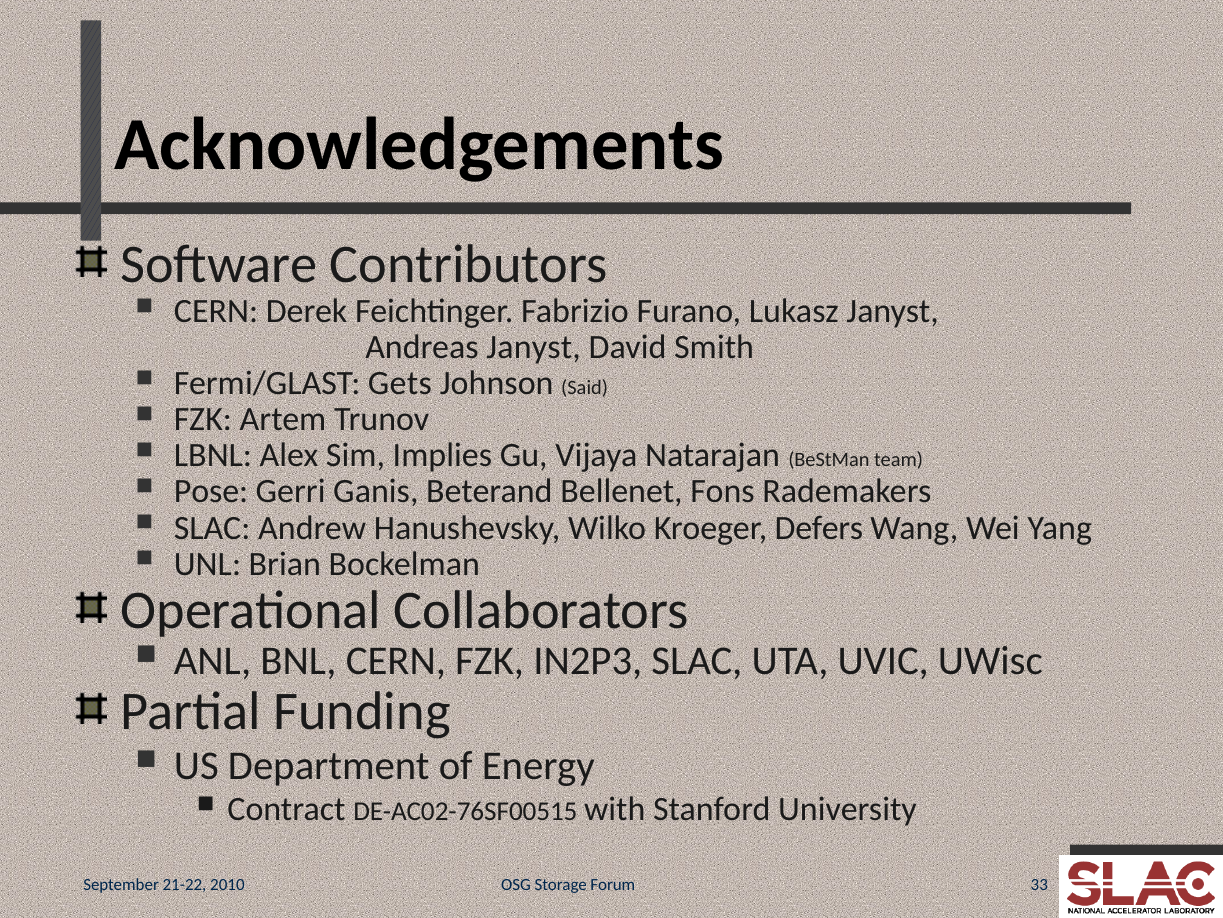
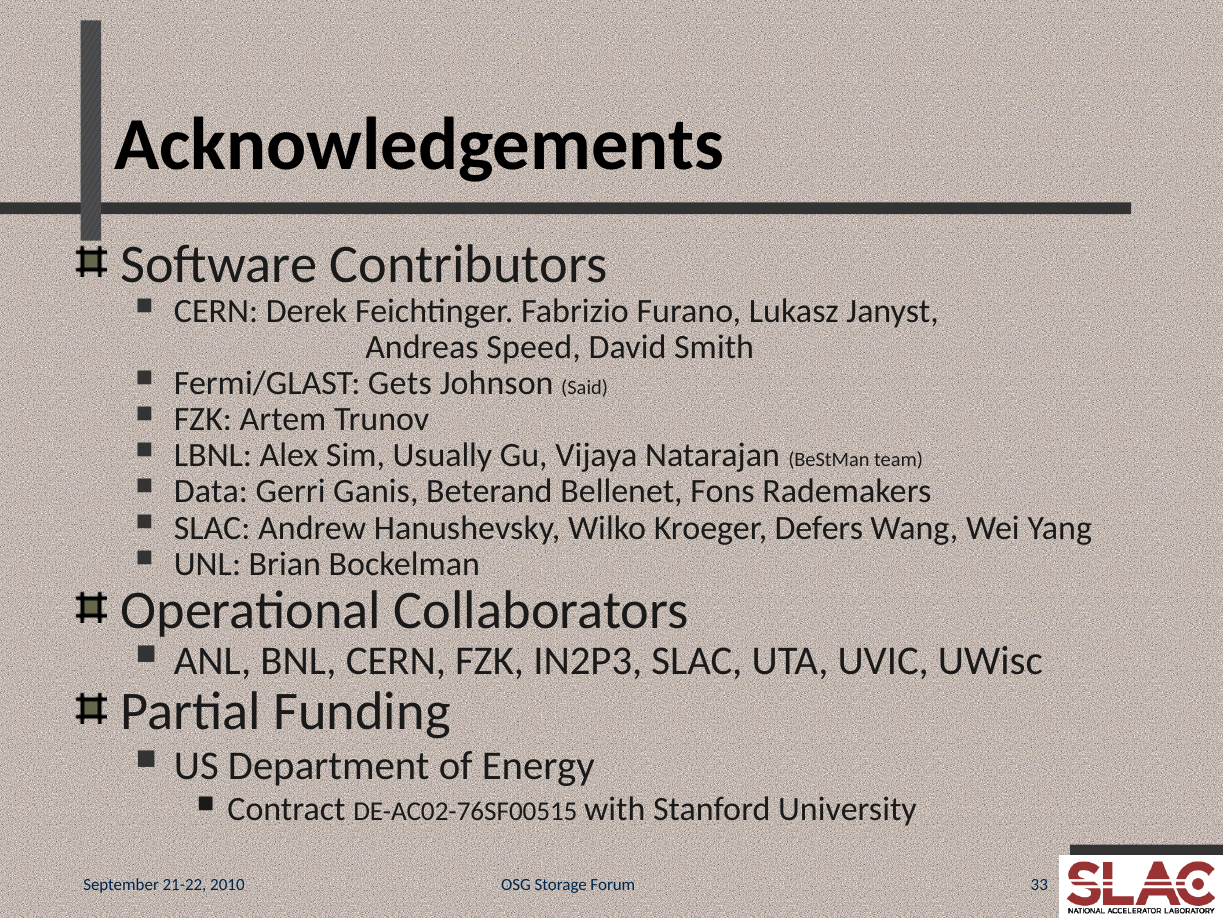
Andreas Janyst: Janyst -> Speed (534, 347)
Implies: Implies -> Usually (442, 455)
Pose: Pose -> Data (211, 491)
